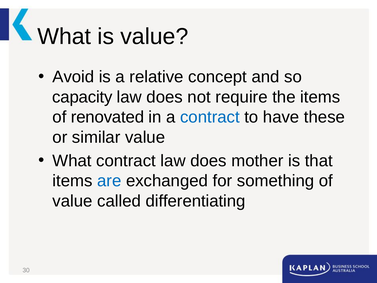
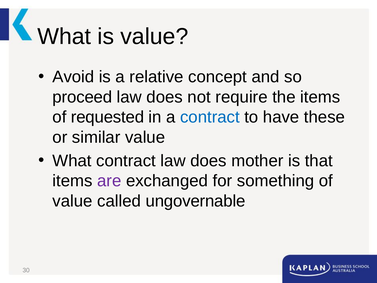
capacity: capacity -> proceed (82, 97)
renovated: renovated -> requested (107, 117)
are colour: blue -> purple (109, 181)
differentiating: differentiating -> ungovernable (196, 201)
